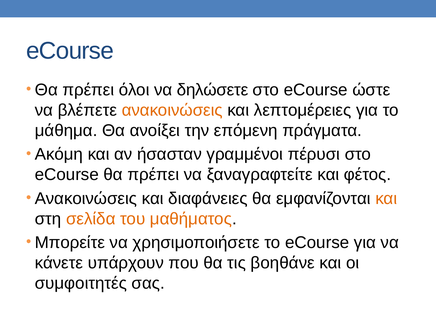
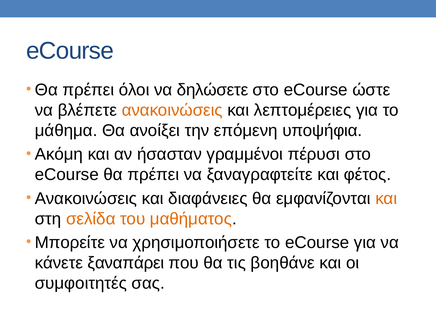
πράγματα: πράγματα -> υποψήφια (322, 131)
υπάρχουν: υπάρχουν -> ξαναπάρει (126, 263)
